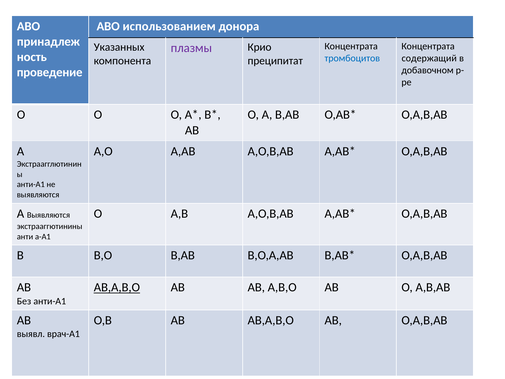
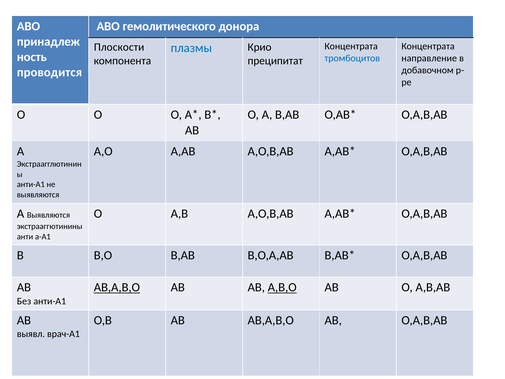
использованием: использованием -> гемолитического (169, 26)
Указанных: Указанных -> Плоскости (119, 47)
плазмы colour: purple -> blue (191, 48)
содержащий: содержащий -> направление (429, 58)
проведение: проведение -> проводится (49, 72)
А,В,О underline: none -> present (282, 287)
